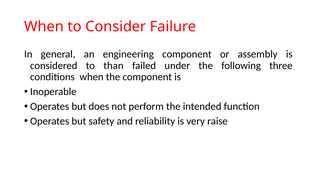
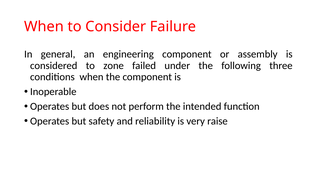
than: than -> zone (114, 66)
